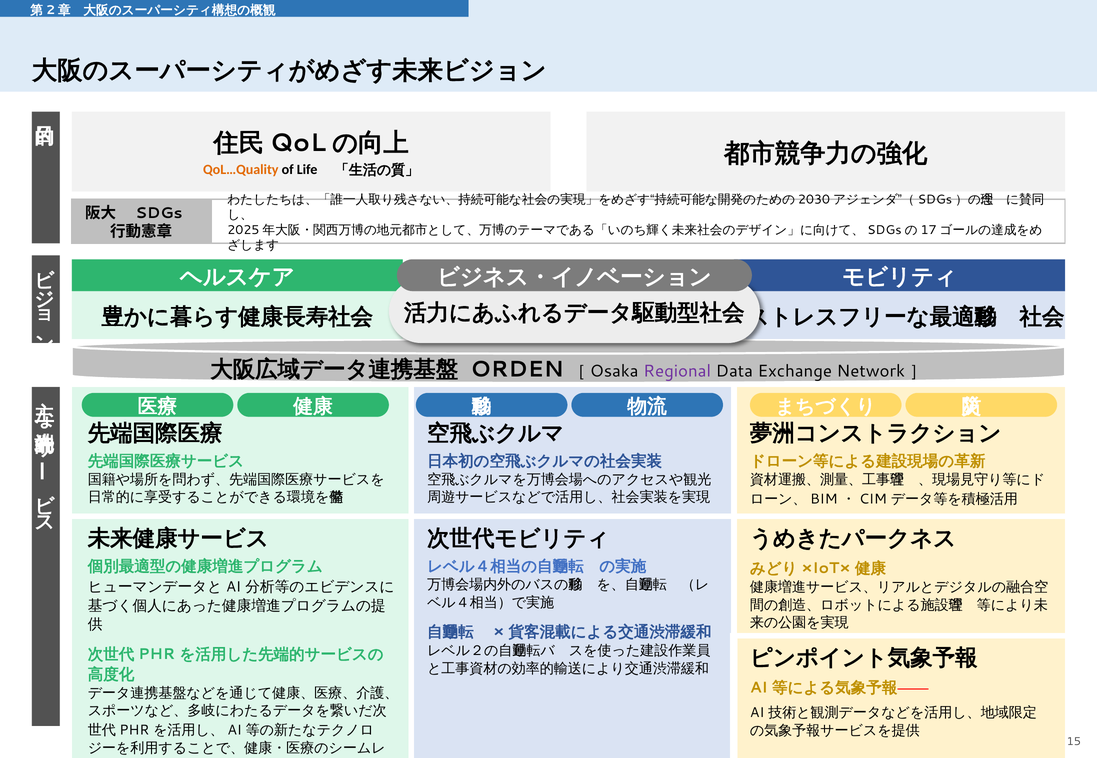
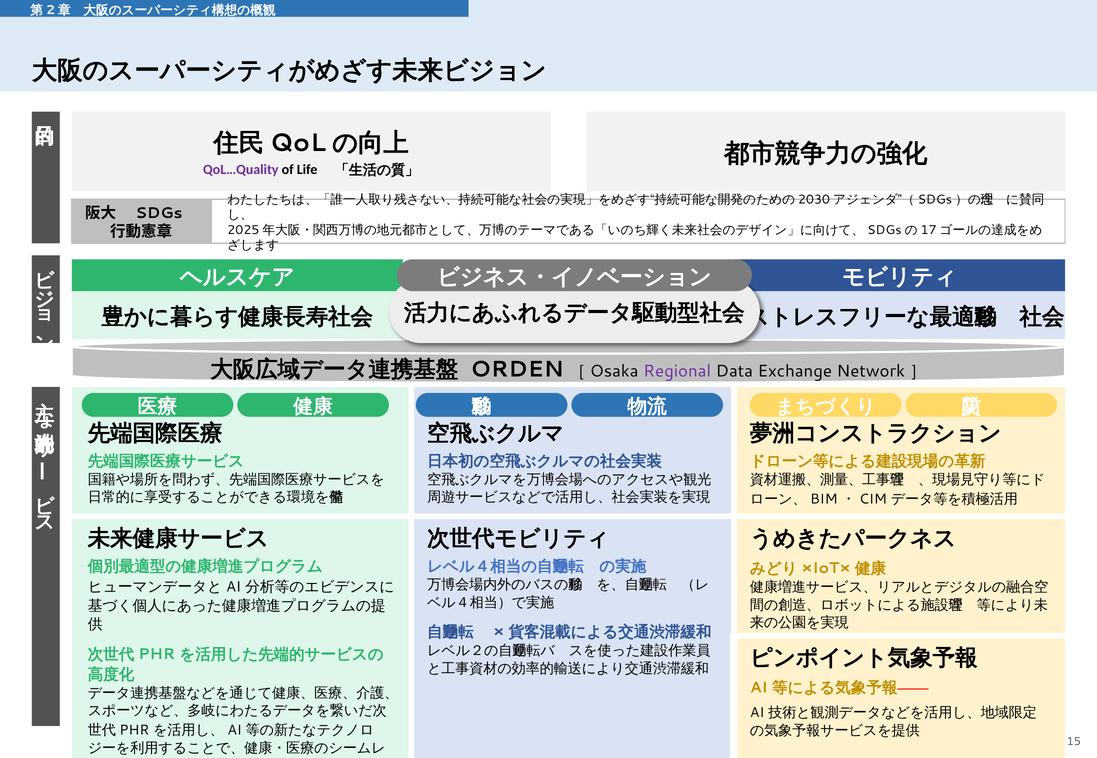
QoL…Quality colour: orange -> purple (241, 170)
